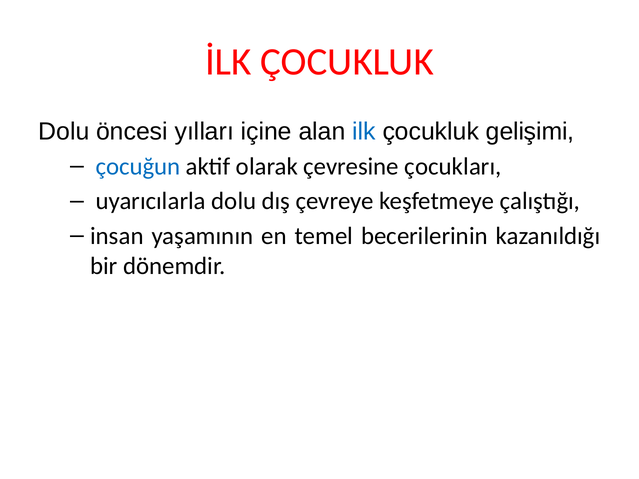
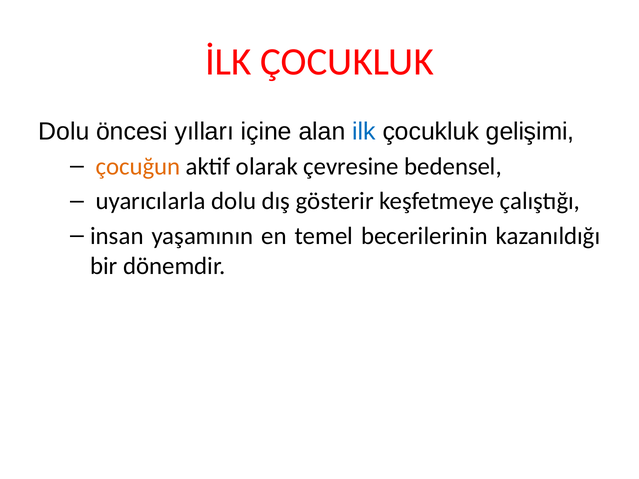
çocuğun colour: blue -> orange (138, 166)
çocukları: çocukları -> bedensel (453, 166)
çevreye: çevreye -> gösterir (335, 201)
